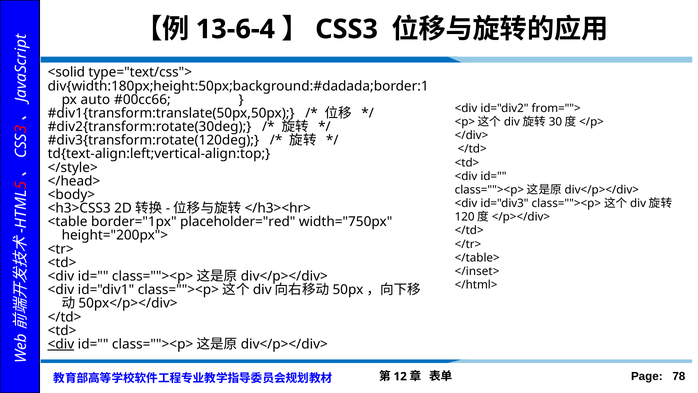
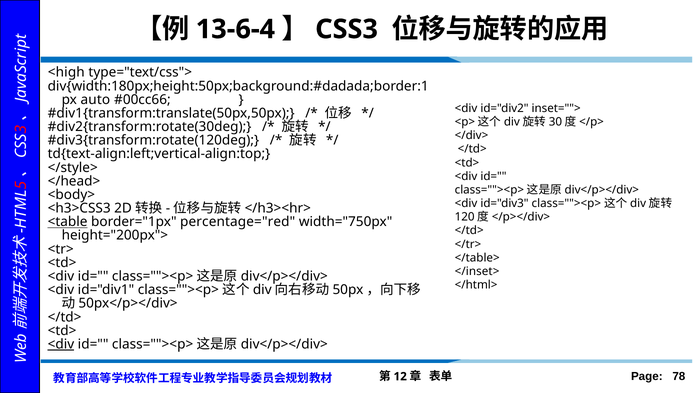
<solid: <solid -> <high (66, 72)
from="">: from=""> -> inset=""> (556, 108)
<table underline: none -> present (68, 222)
placeholder="red: placeholder="red -> percentage="red (238, 222)
